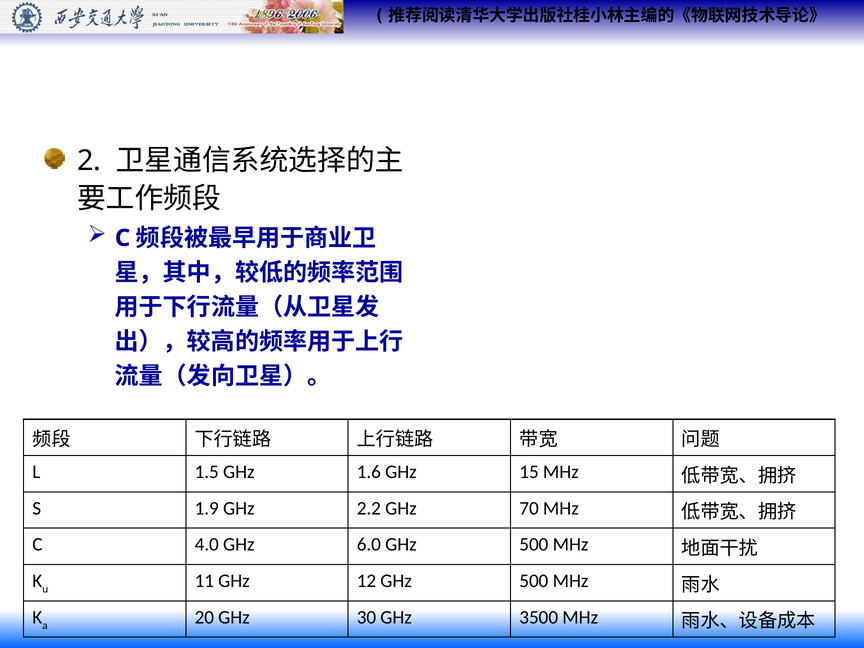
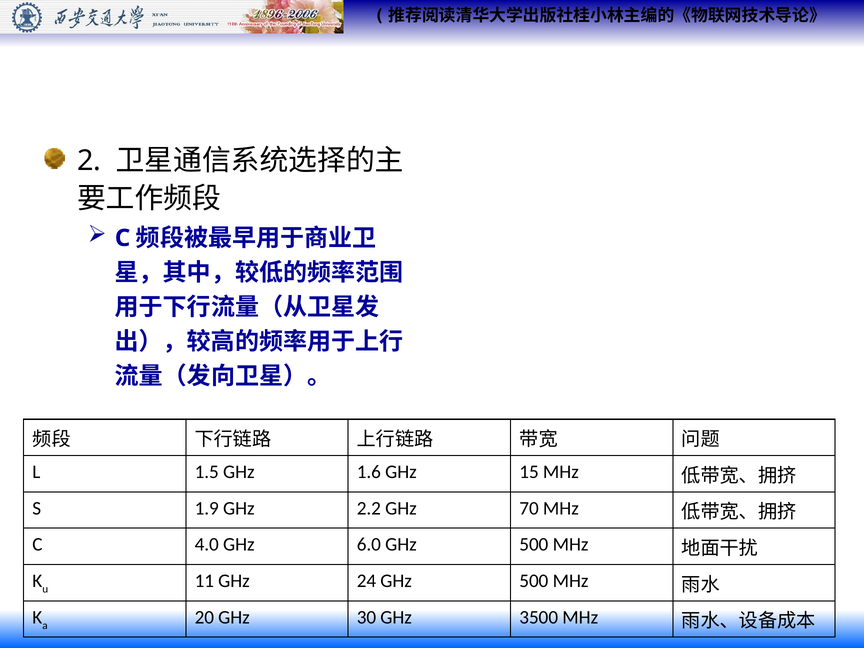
12: 12 -> 24 (366, 581)
